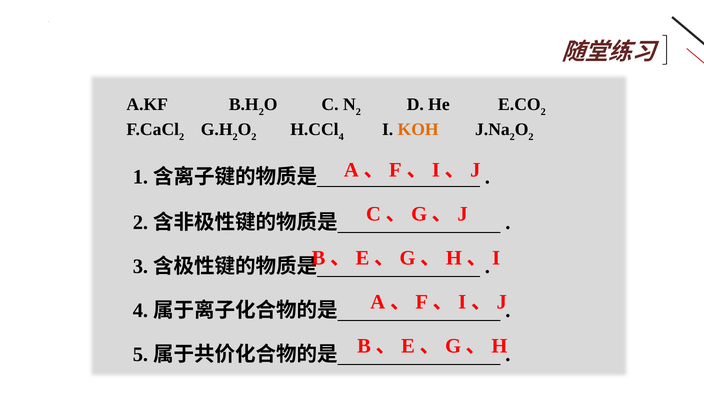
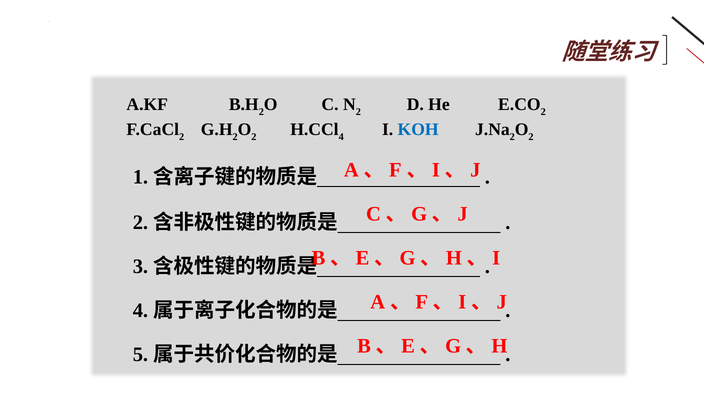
KOH colour: orange -> blue (418, 129)
